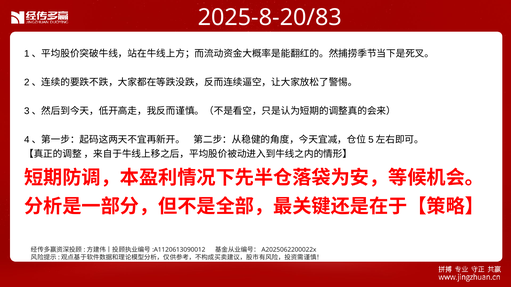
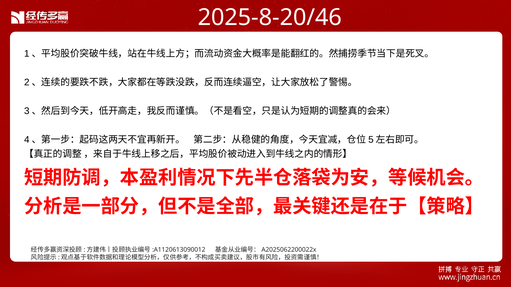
2025-8-20/83: 2025-8-20/83 -> 2025-8-20/46 (270, 18)
